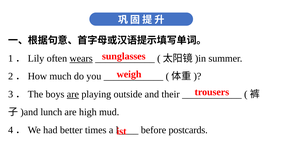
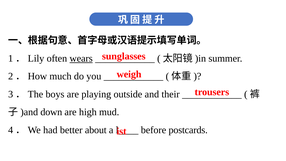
are underline: present -> none (73, 94)
lunch: lunch -> down (51, 112)
times: times -> about (96, 130)
